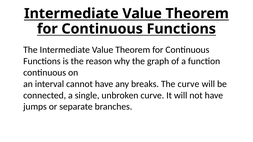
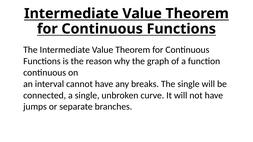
The curve: curve -> single (188, 84)
